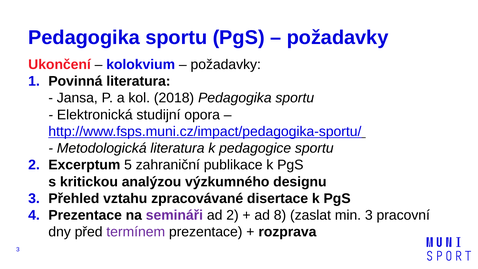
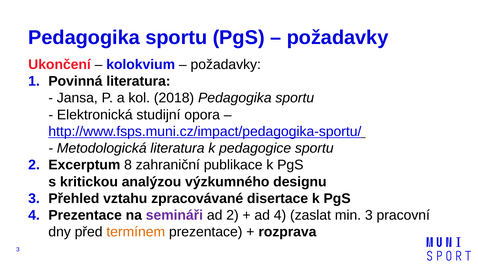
5: 5 -> 8 (128, 165)
ad 8: 8 -> 4 (280, 215)
termínem colour: purple -> orange (136, 232)
